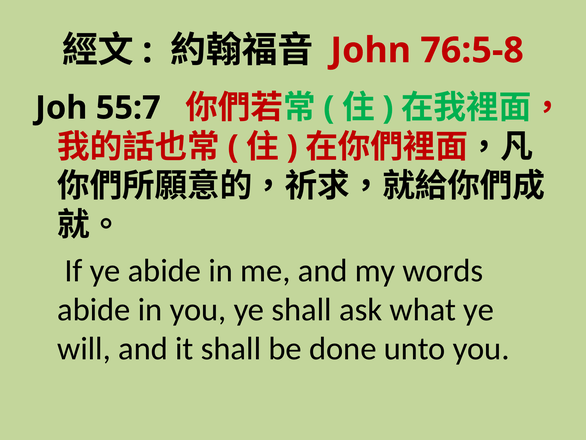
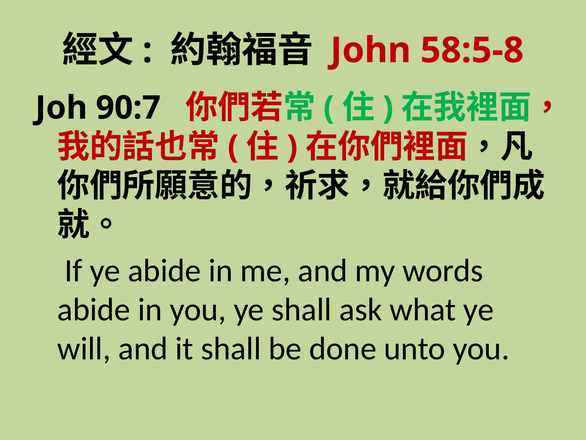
76:5-8: 76:5-8 -> 58:5-8 (472, 50)
55:7: 55:7 -> 90:7 (128, 108)
